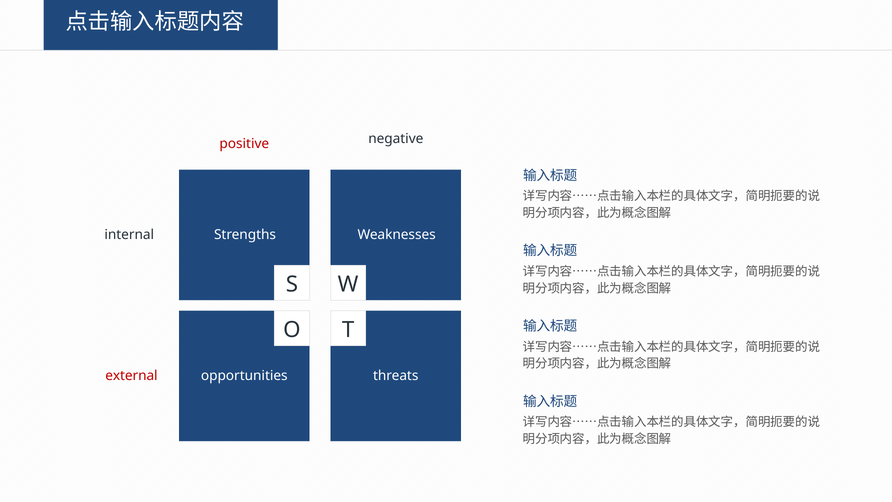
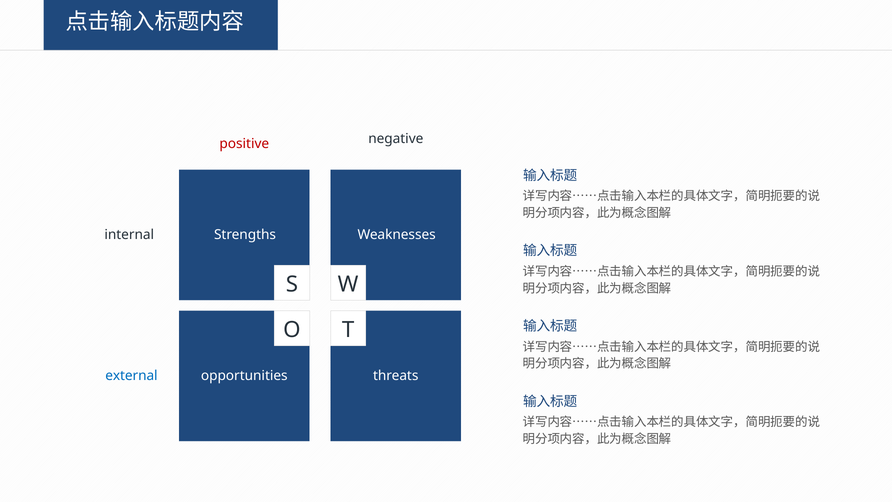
external colour: red -> blue (131, 375)
